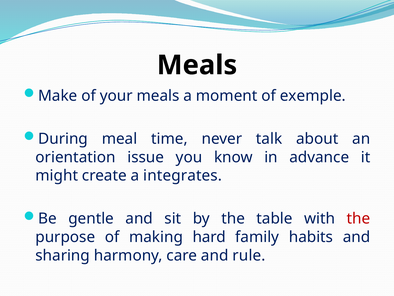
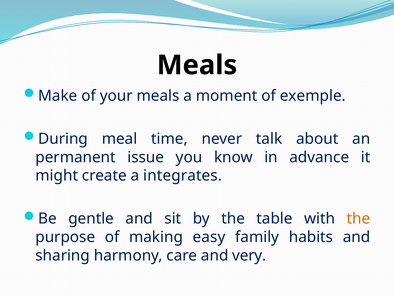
orientation: orientation -> permanent (76, 157)
the colour: red -> orange (358, 218)
hard: hard -> easy (209, 237)
rule: rule -> very (249, 255)
